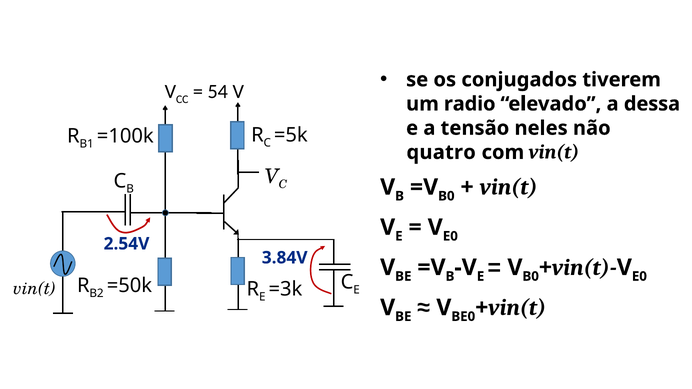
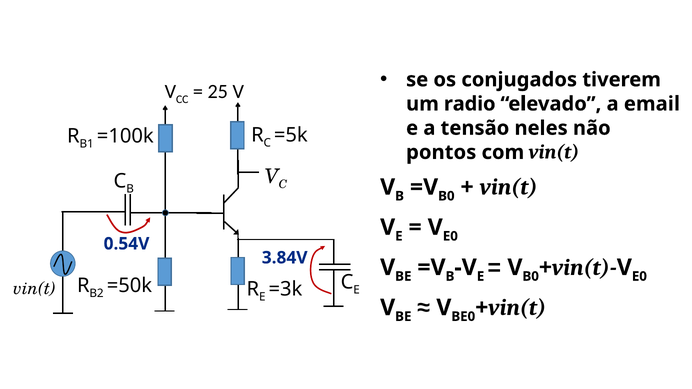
54: 54 -> 25 (218, 92)
dessa: dessa -> email (652, 104)
quatro: quatro -> pontos (441, 152)
2.54V: 2.54V -> 0.54V (126, 244)
